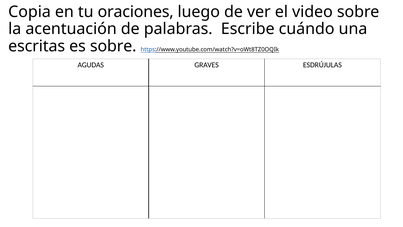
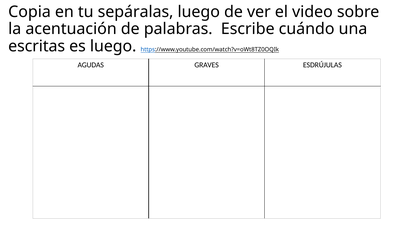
oraciones: oraciones -> sepáralas (136, 12)
es sobre: sobre -> luego (113, 46)
